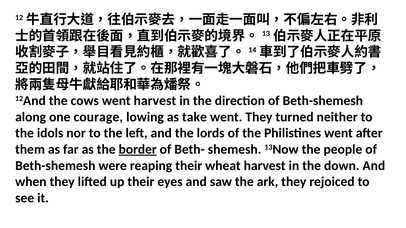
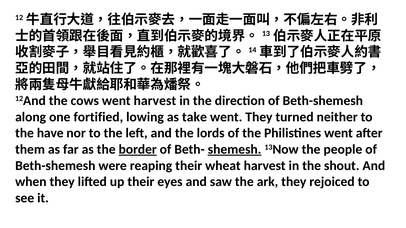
courage: courage -> fortified (98, 117)
idols: idols -> have (50, 133)
shemesh underline: none -> present (235, 150)
down: down -> shout (342, 166)
